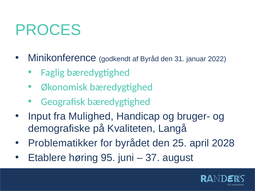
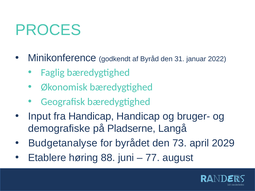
fra Mulighed: Mulighed -> Handicap (91, 116)
Kvaliteten: Kvaliteten -> Pladserne (131, 129)
Problematikker: Problematikker -> Budgetanalyse (63, 143)
25: 25 -> 73 (180, 143)
2028: 2028 -> 2029 (223, 143)
95: 95 -> 88 (108, 158)
37: 37 -> 77 (153, 158)
